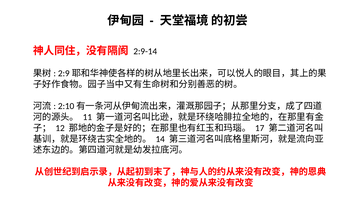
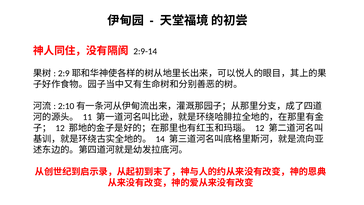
17: 17 -> 12 (260, 128)
